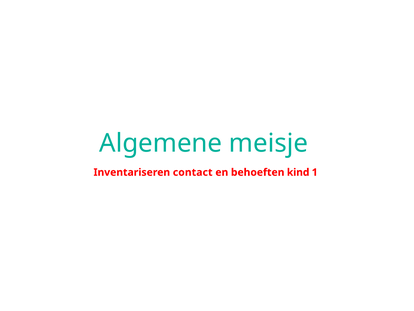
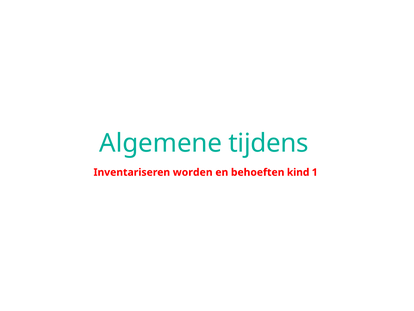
meisje: meisje -> tijdens (269, 143)
contact: contact -> worden (193, 172)
